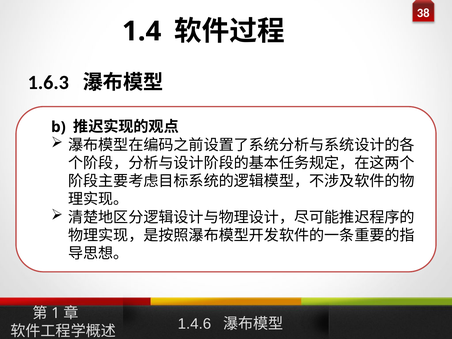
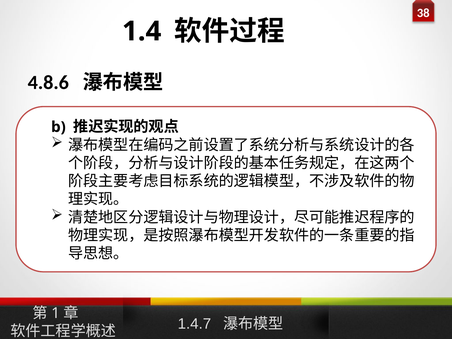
1.6.3: 1.6.3 -> 4.8.6 (48, 83)
1.4.6: 1.4.6 -> 1.4.7 (194, 324)
